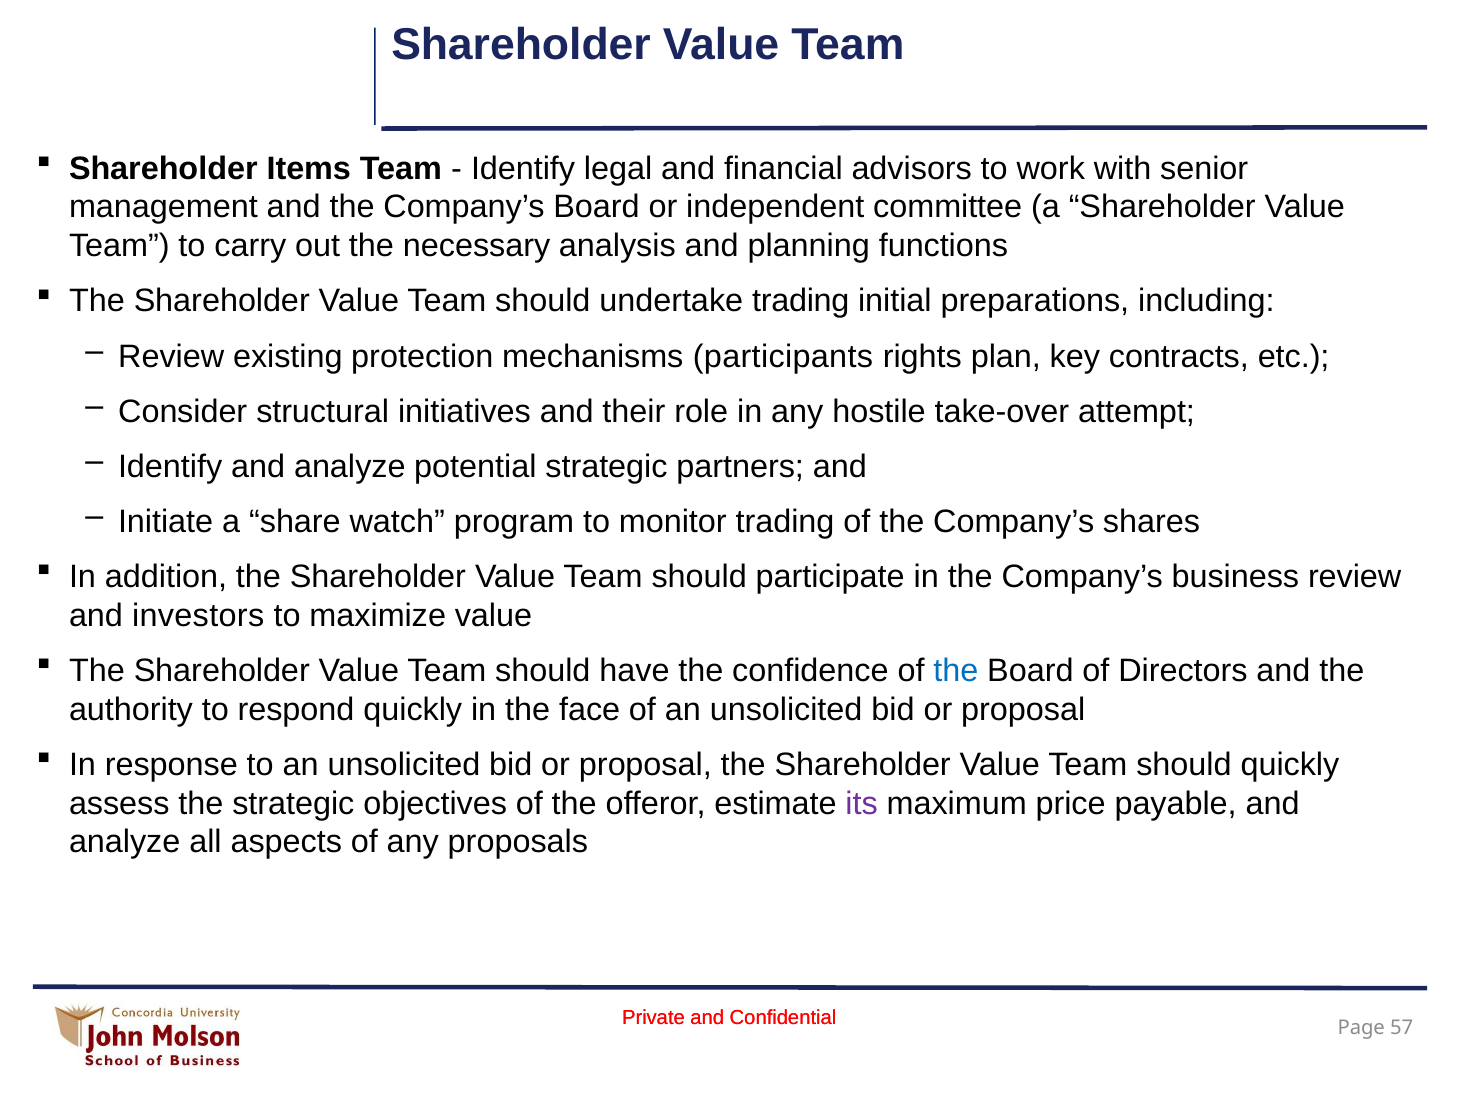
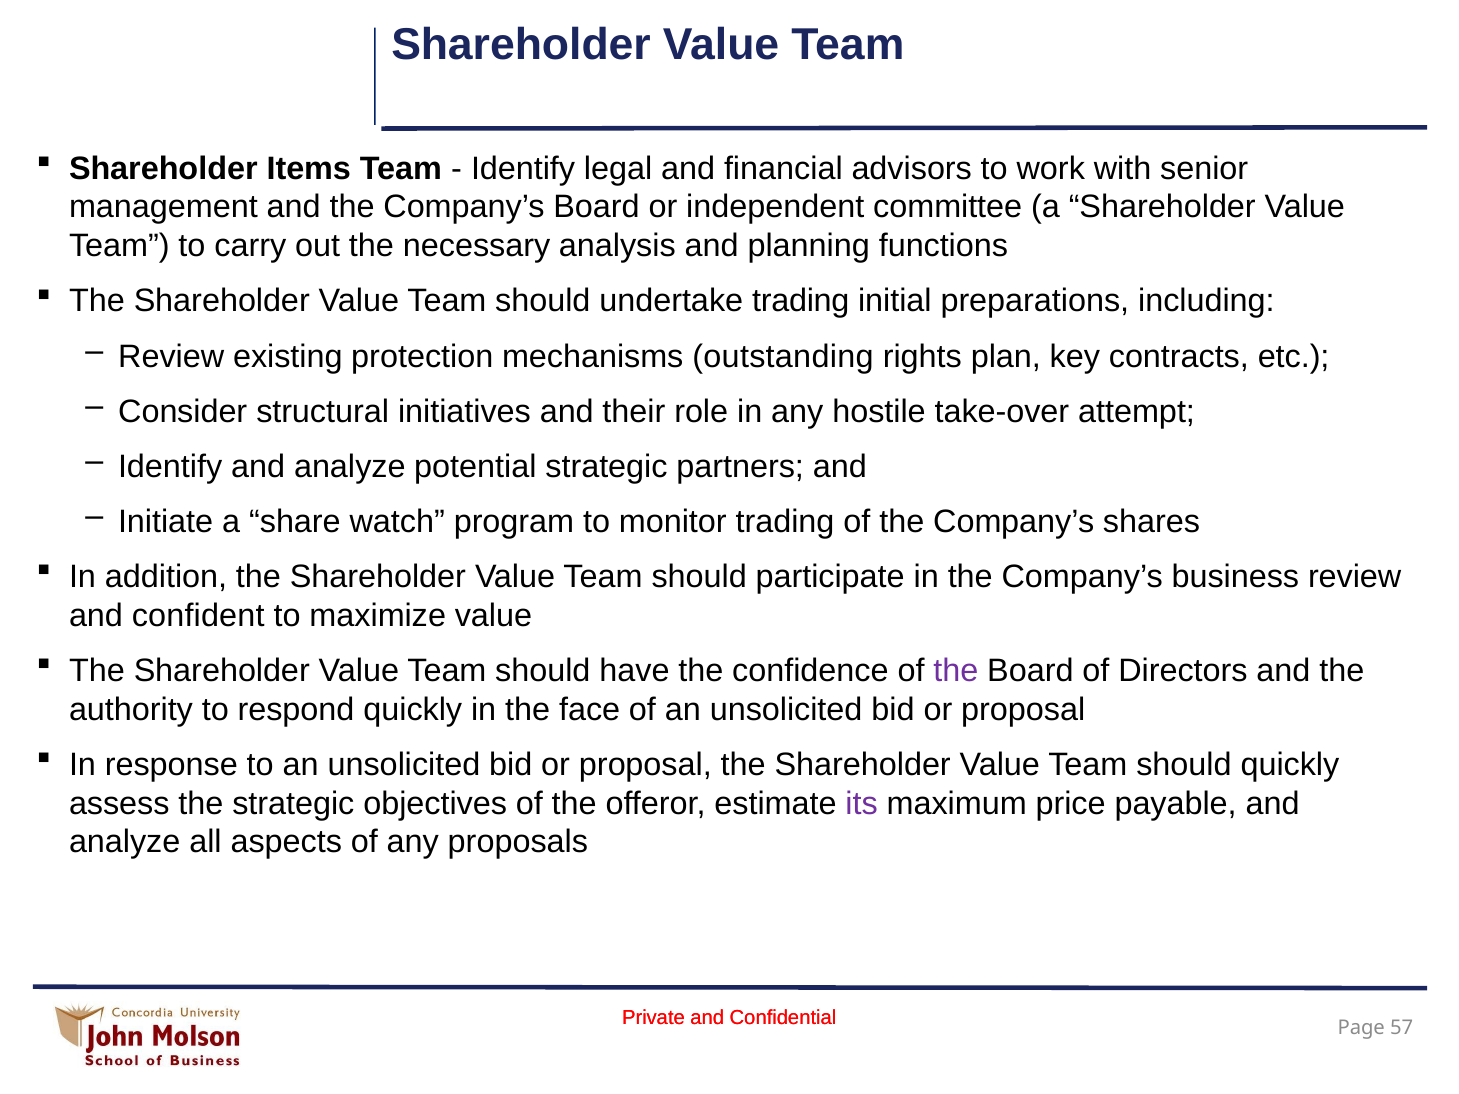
participants: participants -> outstanding (783, 356)
investors: investors -> confident (198, 616)
the colour: blue -> purple (956, 671)
